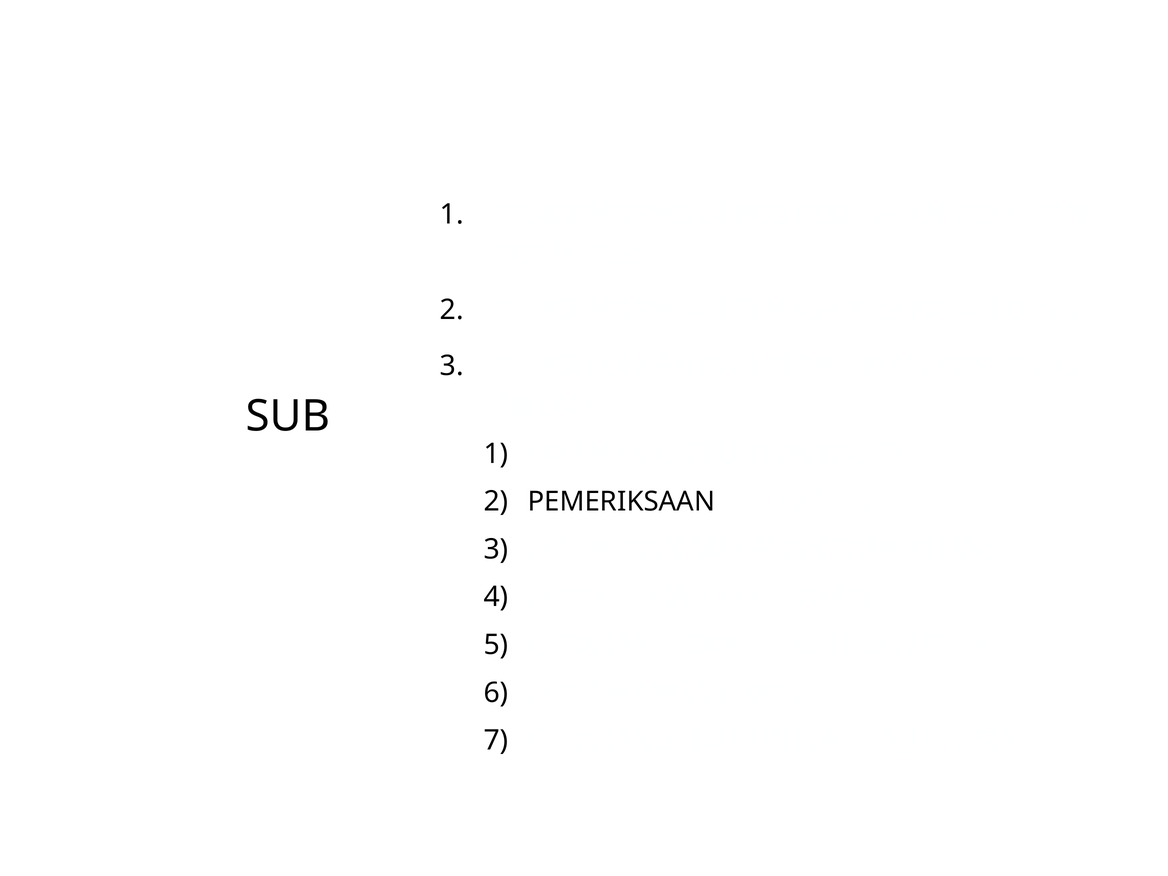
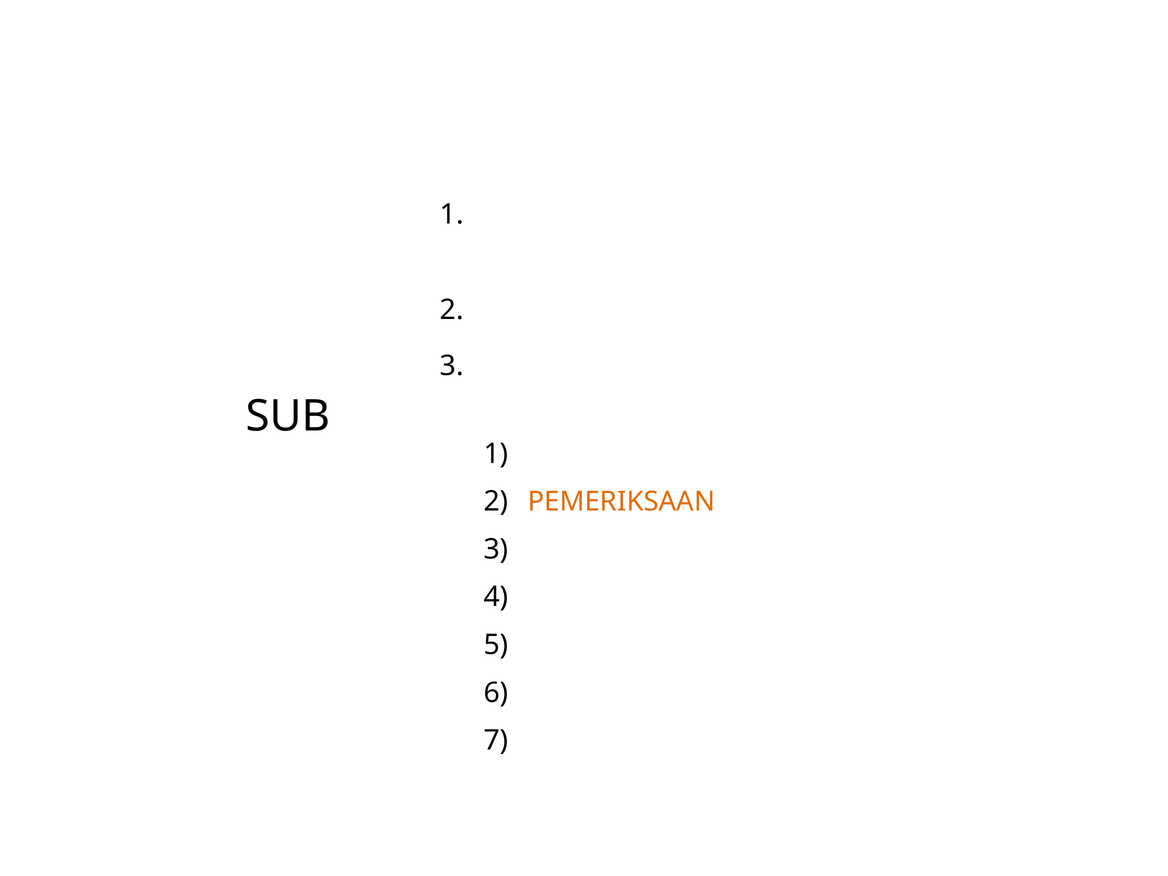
PEMERIKSAAN colour: black -> orange (621, 502)
